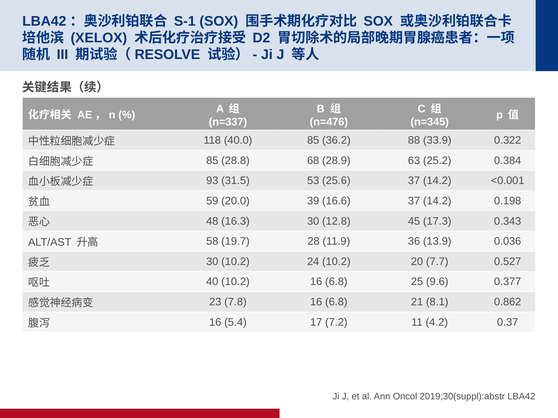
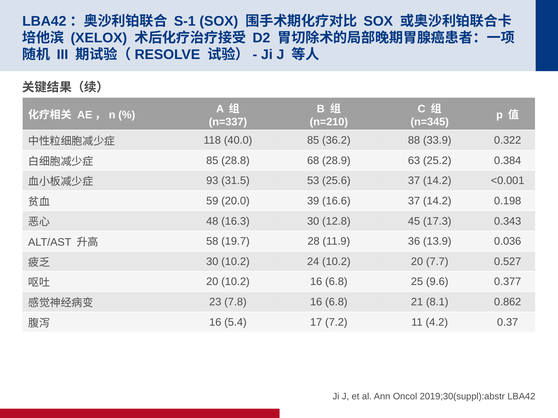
n=476: n=476 -> n=210 (329, 122)
40: 40 -> 20 (212, 282)
